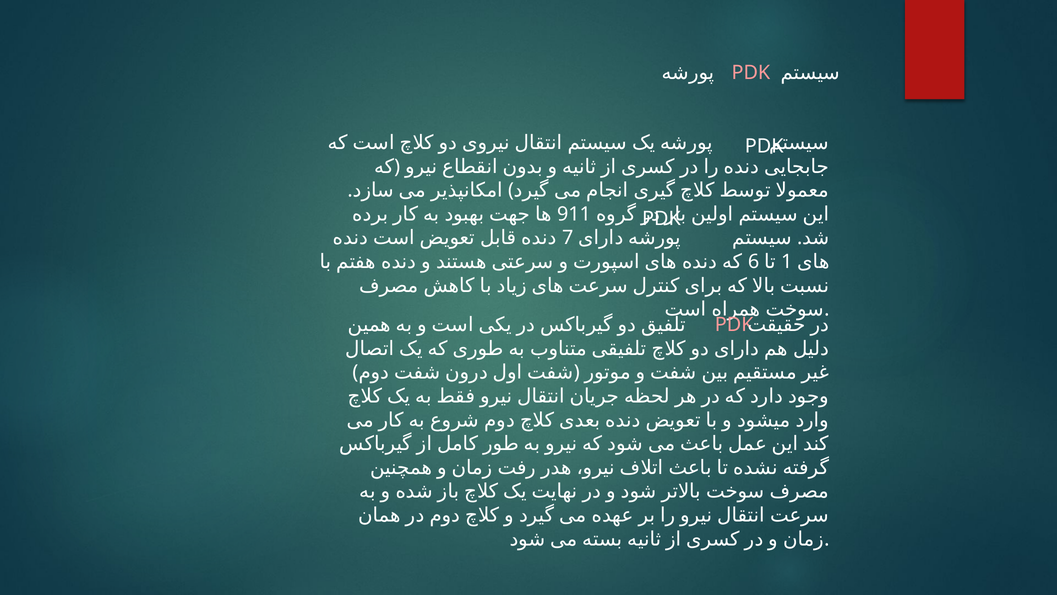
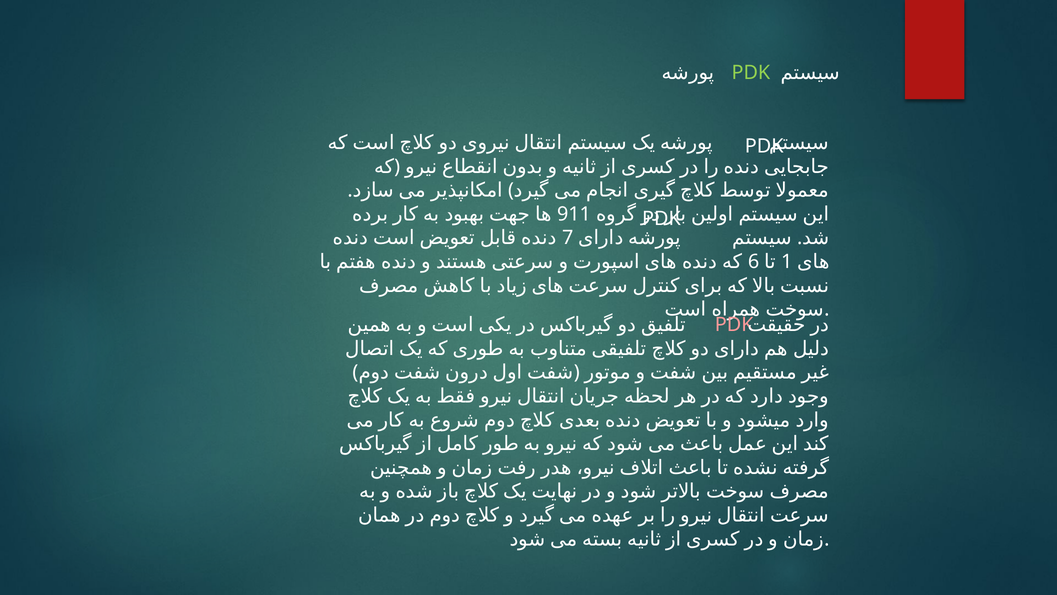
PDK colour: pink -> light green (751, 73)
